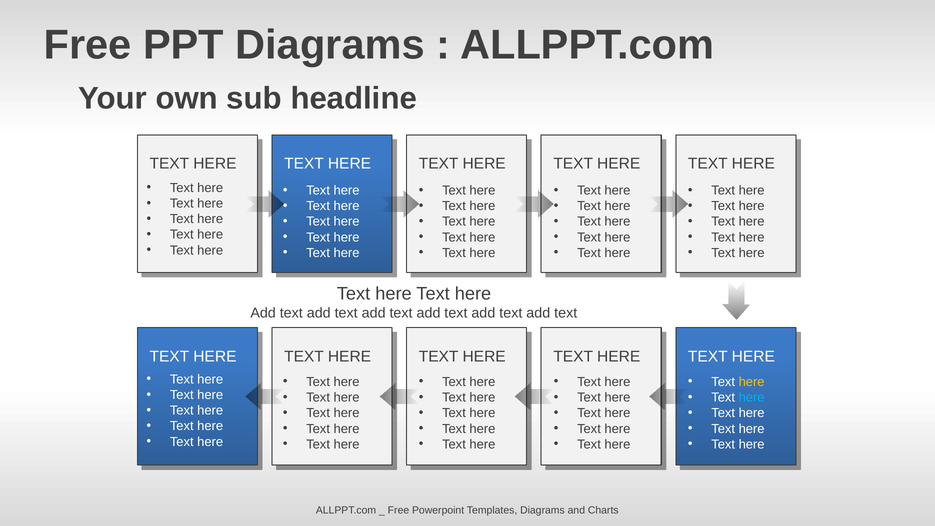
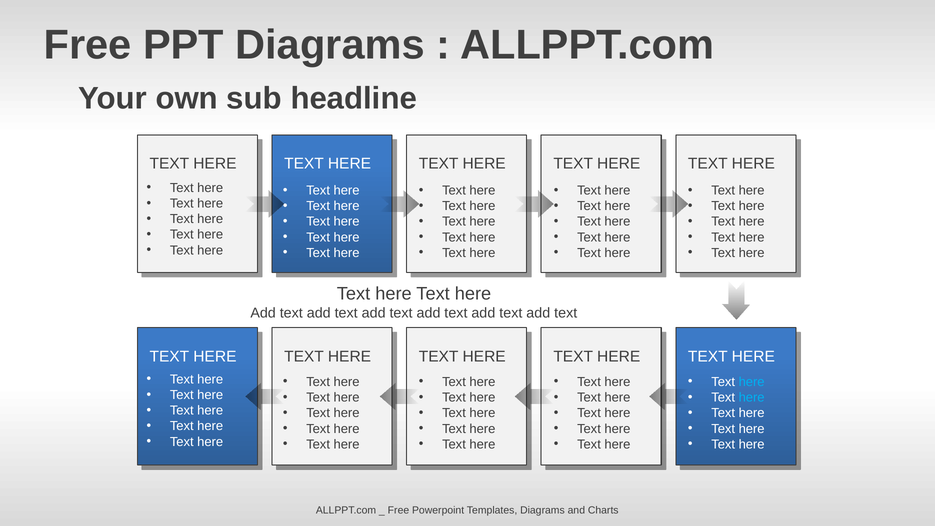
here colour: yellow -> light blue (752, 382)
